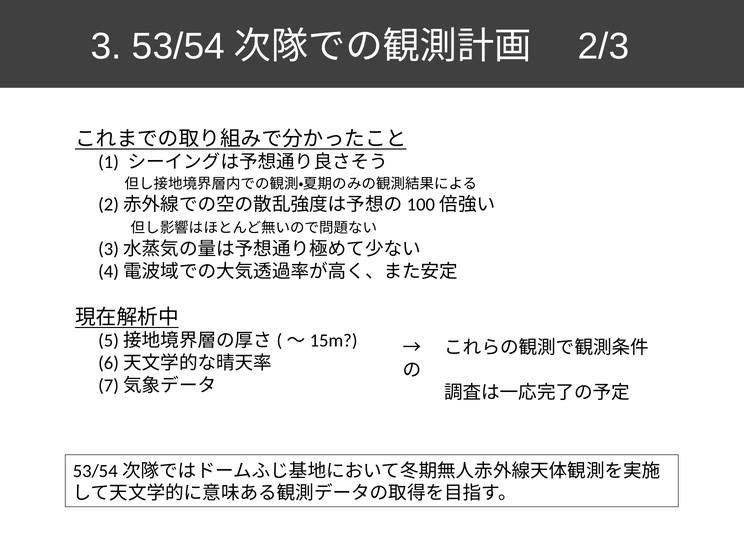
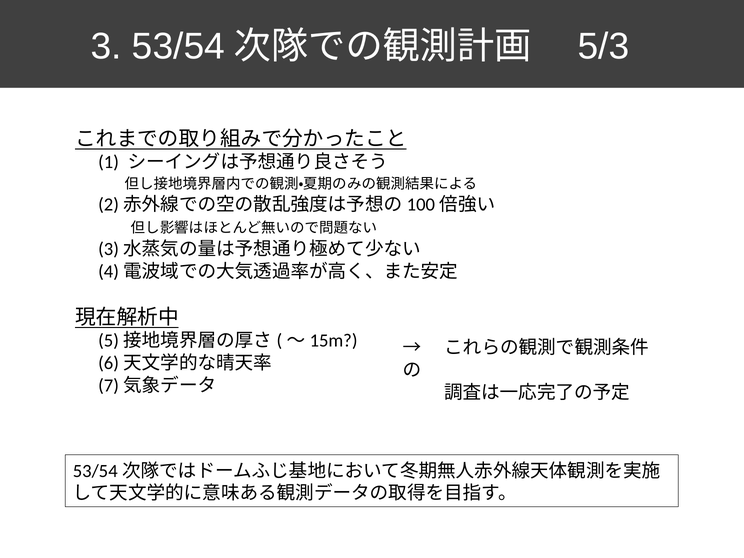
2/3: 2/3 -> 5/3 (603, 47)
